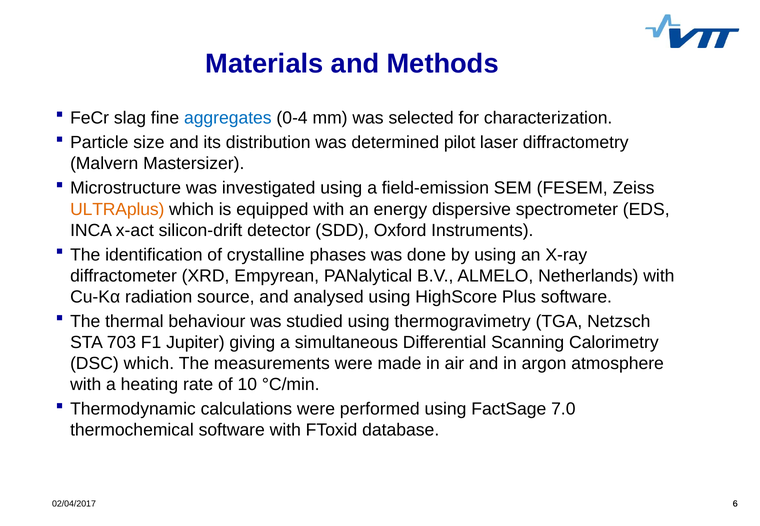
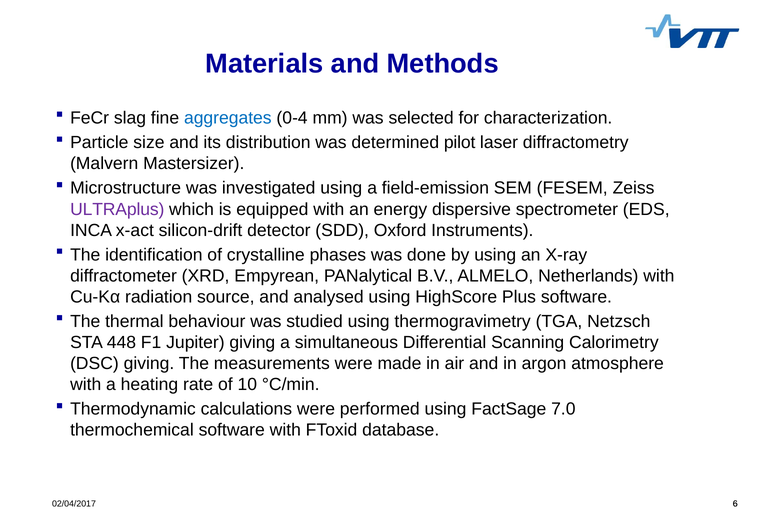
ULTRAplus colour: orange -> purple (117, 209)
703: 703 -> 448 (121, 343)
DSC which: which -> giving (149, 364)
